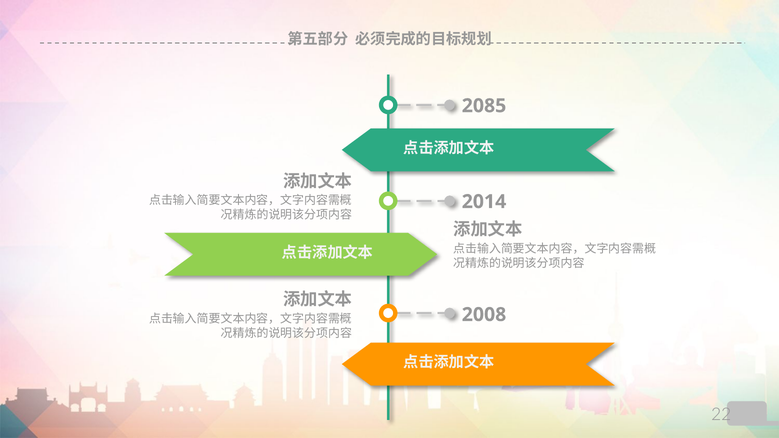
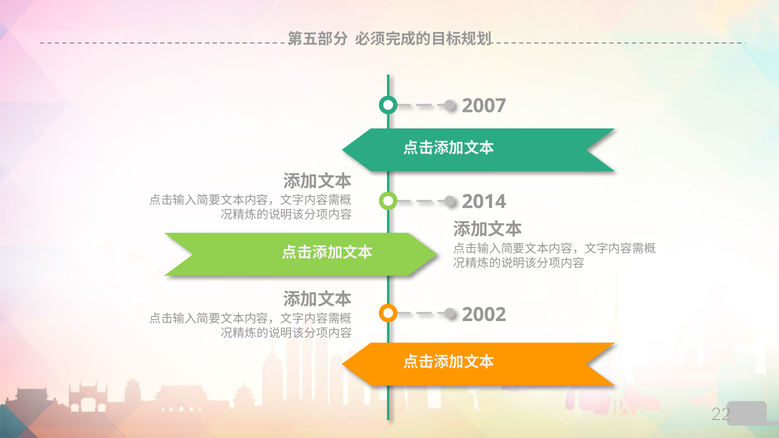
2085: 2085 -> 2007 (484, 106)
2008: 2008 -> 2002 (484, 315)
